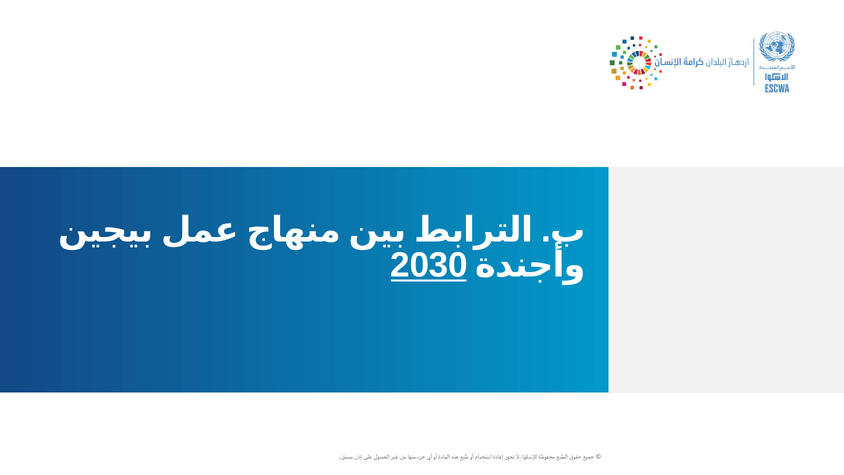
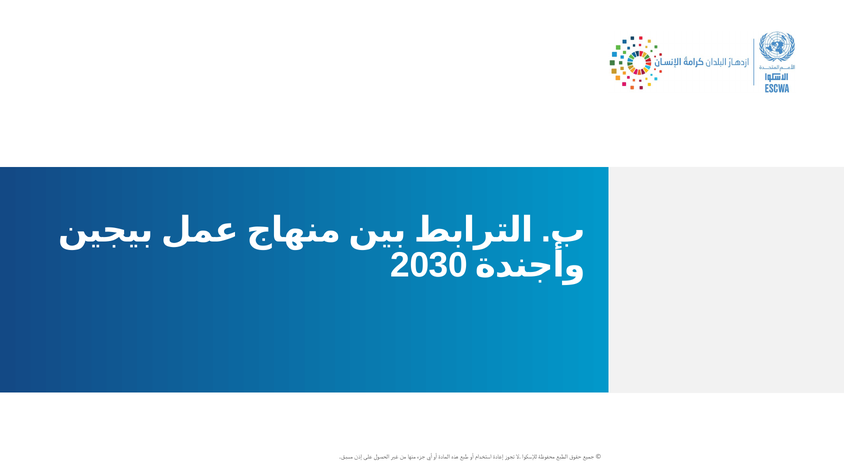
2030 underline: present -> none (429, 265)
